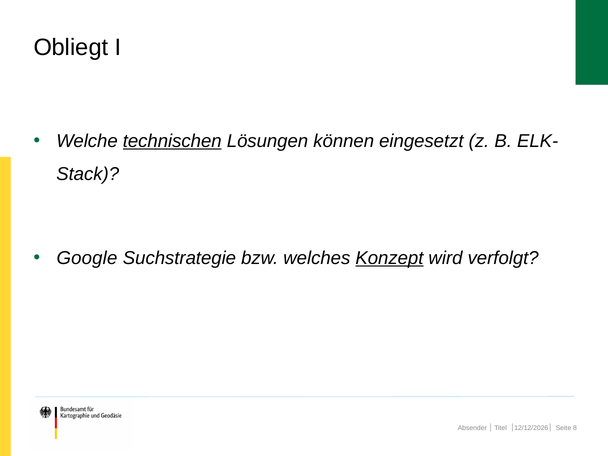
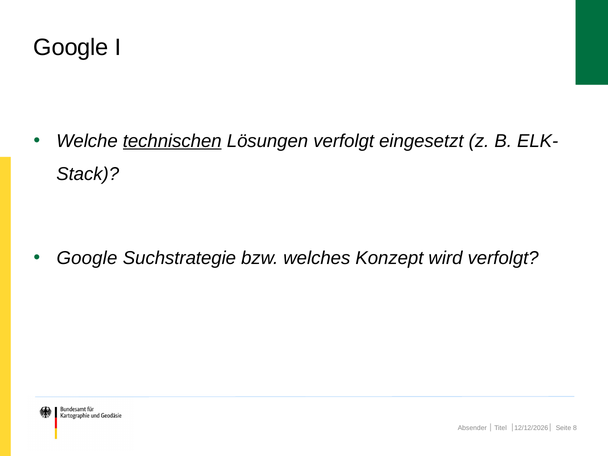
Obliegt: Obliegt -> Google (71, 47)
Lösungen können: können -> verfolgt (344, 141)
Konzept underline: present -> none (389, 258)
